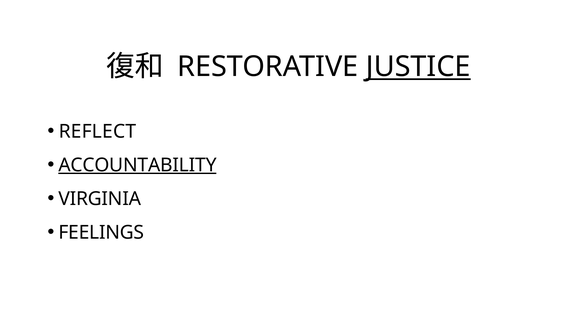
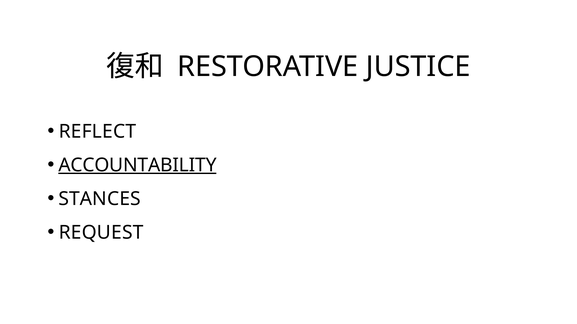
JUSTICE underline: present -> none (418, 67)
VIRGINIA: VIRGINIA -> STANCES (100, 199)
FEELINGS: FEELINGS -> REQUEST (101, 233)
